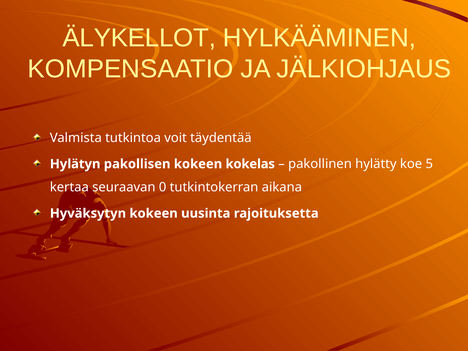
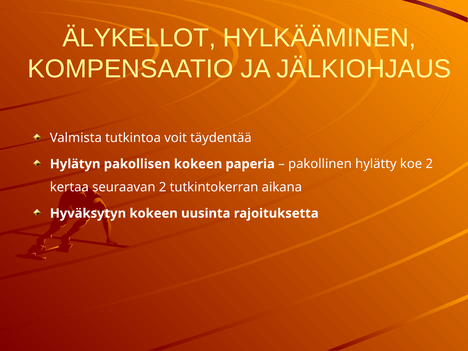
kokelas: kokelas -> paperia (250, 164)
koe 5: 5 -> 2 (429, 164)
seuraavan 0: 0 -> 2 (163, 187)
